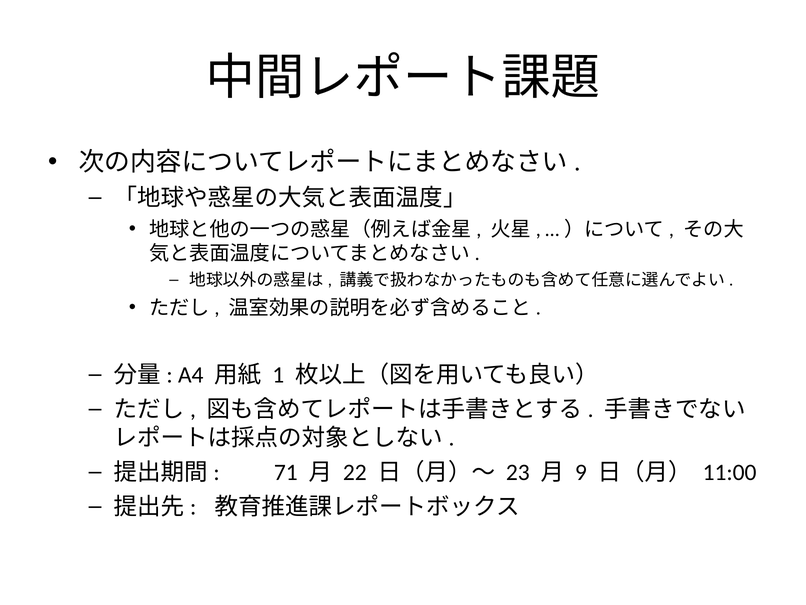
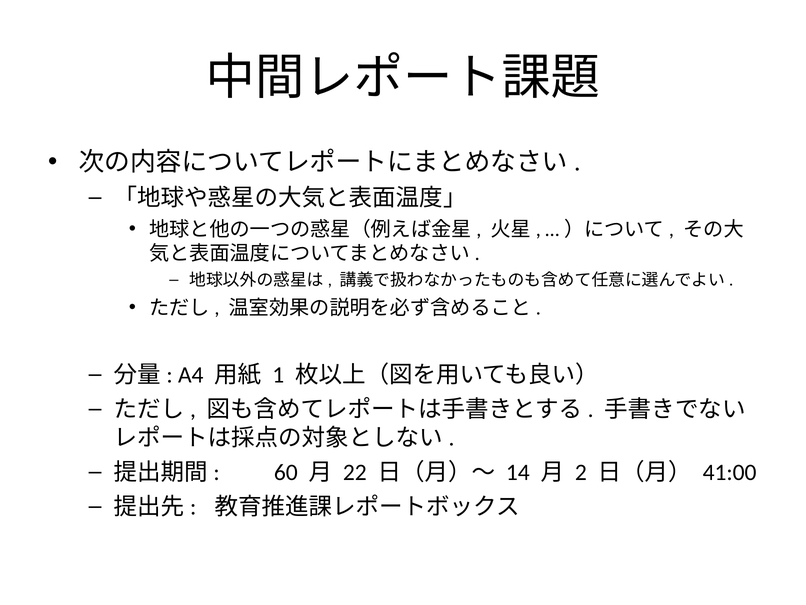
71: 71 -> 60 (286, 472)
23: 23 -> 14 (518, 472)
9: 9 -> 2 (581, 472)
11:00: 11:00 -> 41:00 (730, 472)
